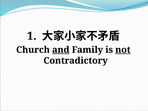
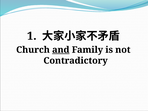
not underline: present -> none (123, 50)
